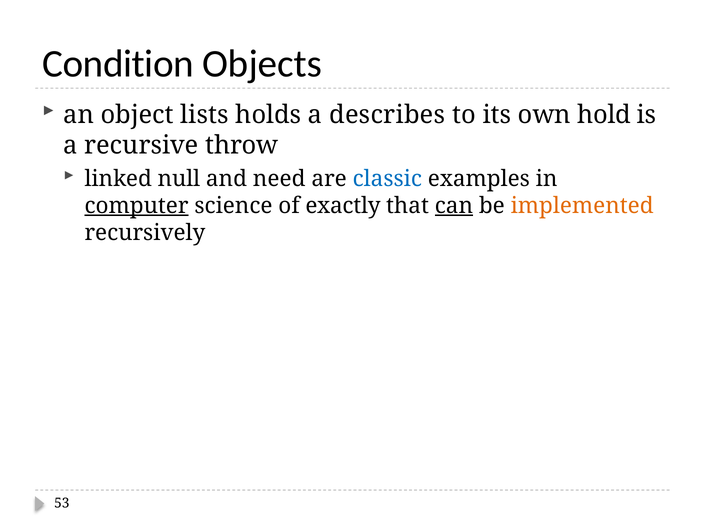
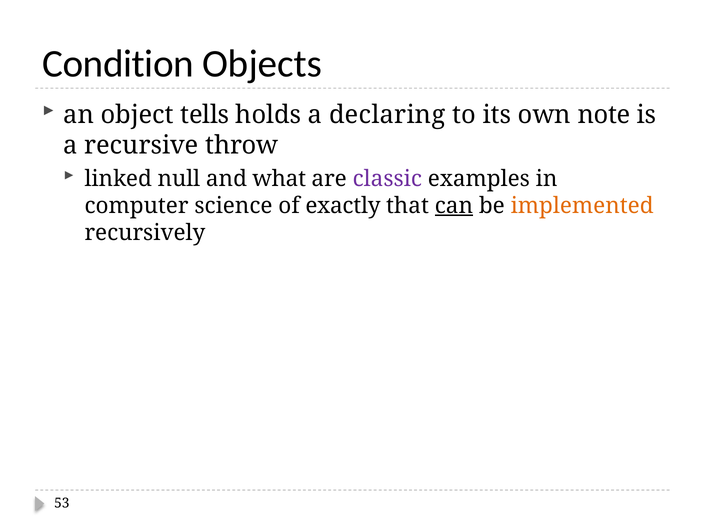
lists: lists -> tells (205, 115)
describes: describes -> declaring (387, 115)
hold: hold -> note (604, 115)
need: need -> what (279, 179)
classic colour: blue -> purple (387, 179)
computer underline: present -> none (137, 206)
